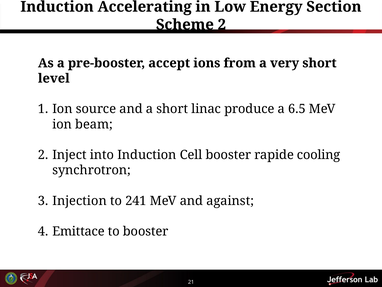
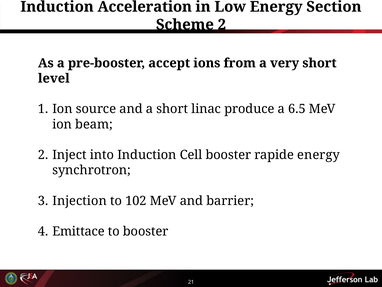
Accelerating: Accelerating -> Acceleration (145, 7)
rapide cooling: cooling -> energy (319, 155)
241: 241 -> 102 (136, 201)
against: against -> barrier (230, 201)
